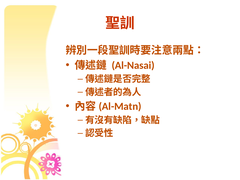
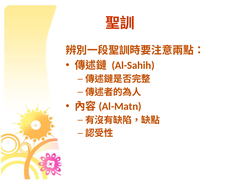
Al-Nasai: Al-Nasai -> Al-Sahih (133, 65)
